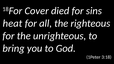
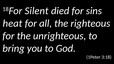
Cover: Cover -> Silent (37, 11)
